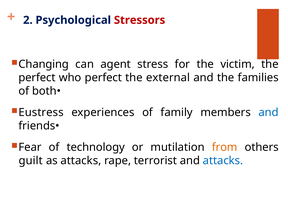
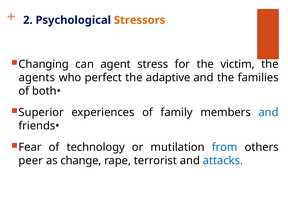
Stressors colour: red -> orange (140, 20)
perfect: perfect -> agents (37, 78)
external: external -> adaptive (168, 78)
Eustress: Eustress -> Superior (41, 112)
from colour: orange -> blue (225, 147)
guilt: guilt -> peer (31, 161)
as attacks: attacks -> change (81, 161)
